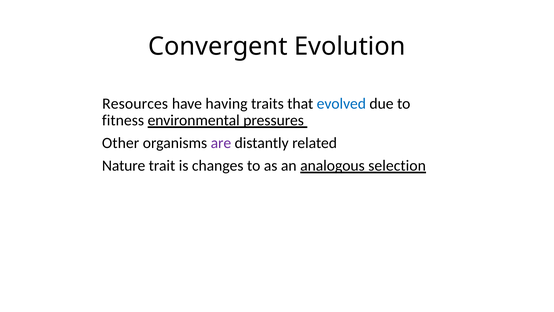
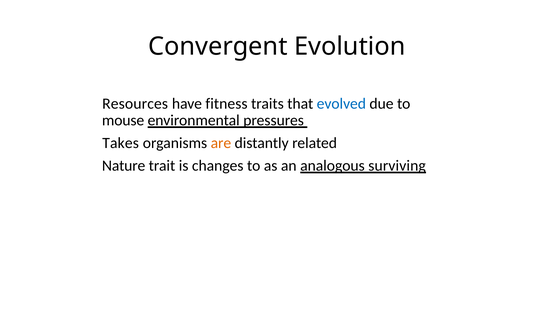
having: having -> fitness (226, 103)
fitness: fitness -> mouse (123, 120)
Other: Other -> Takes (121, 143)
are colour: purple -> orange (221, 143)
selection: selection -> surviving (397, 166)
